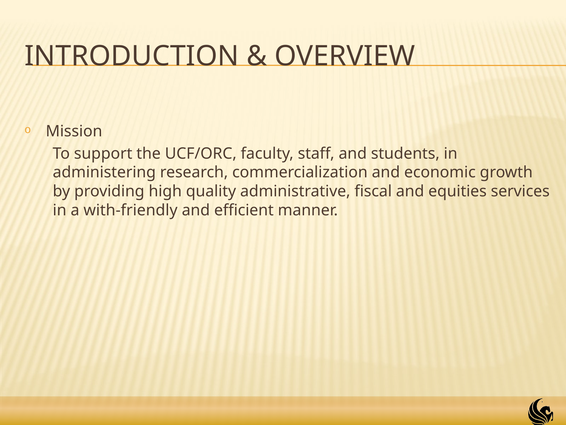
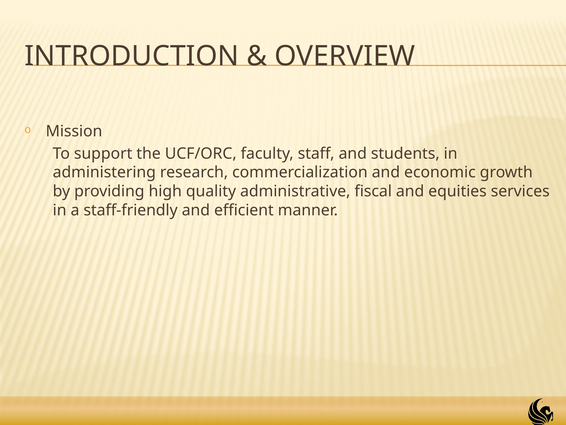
with-friendly: with-friendly -> staff-friendly (131, 210)
